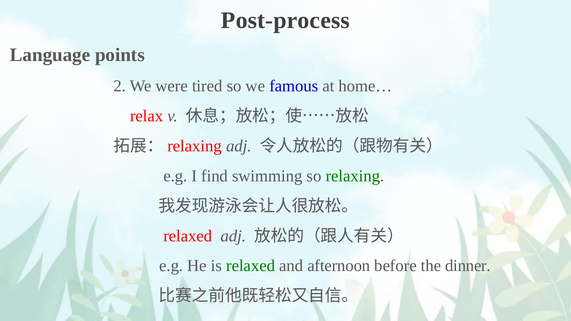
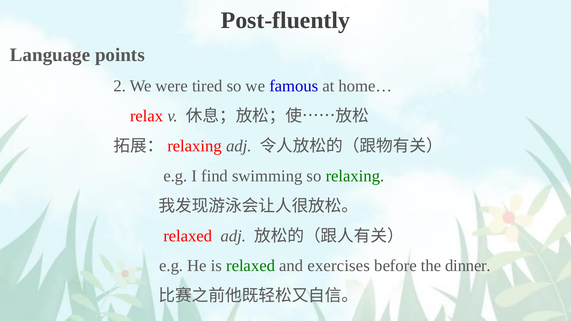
Post-process: Post-process -> Post-fluently (285, 20)
afternoon: afternoon -> exercises (339, 266)
